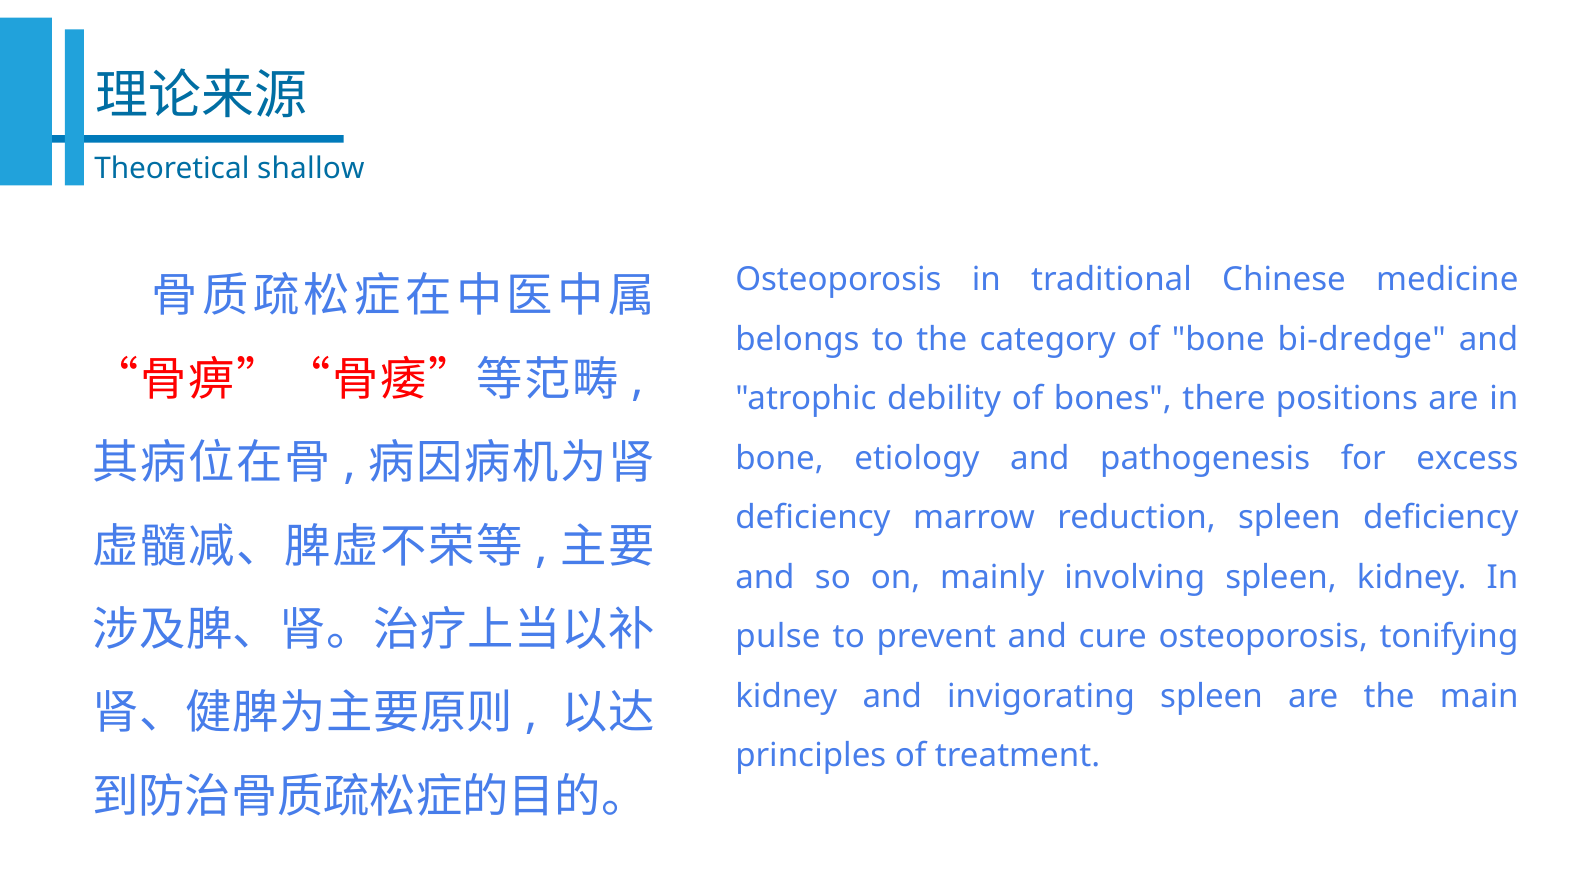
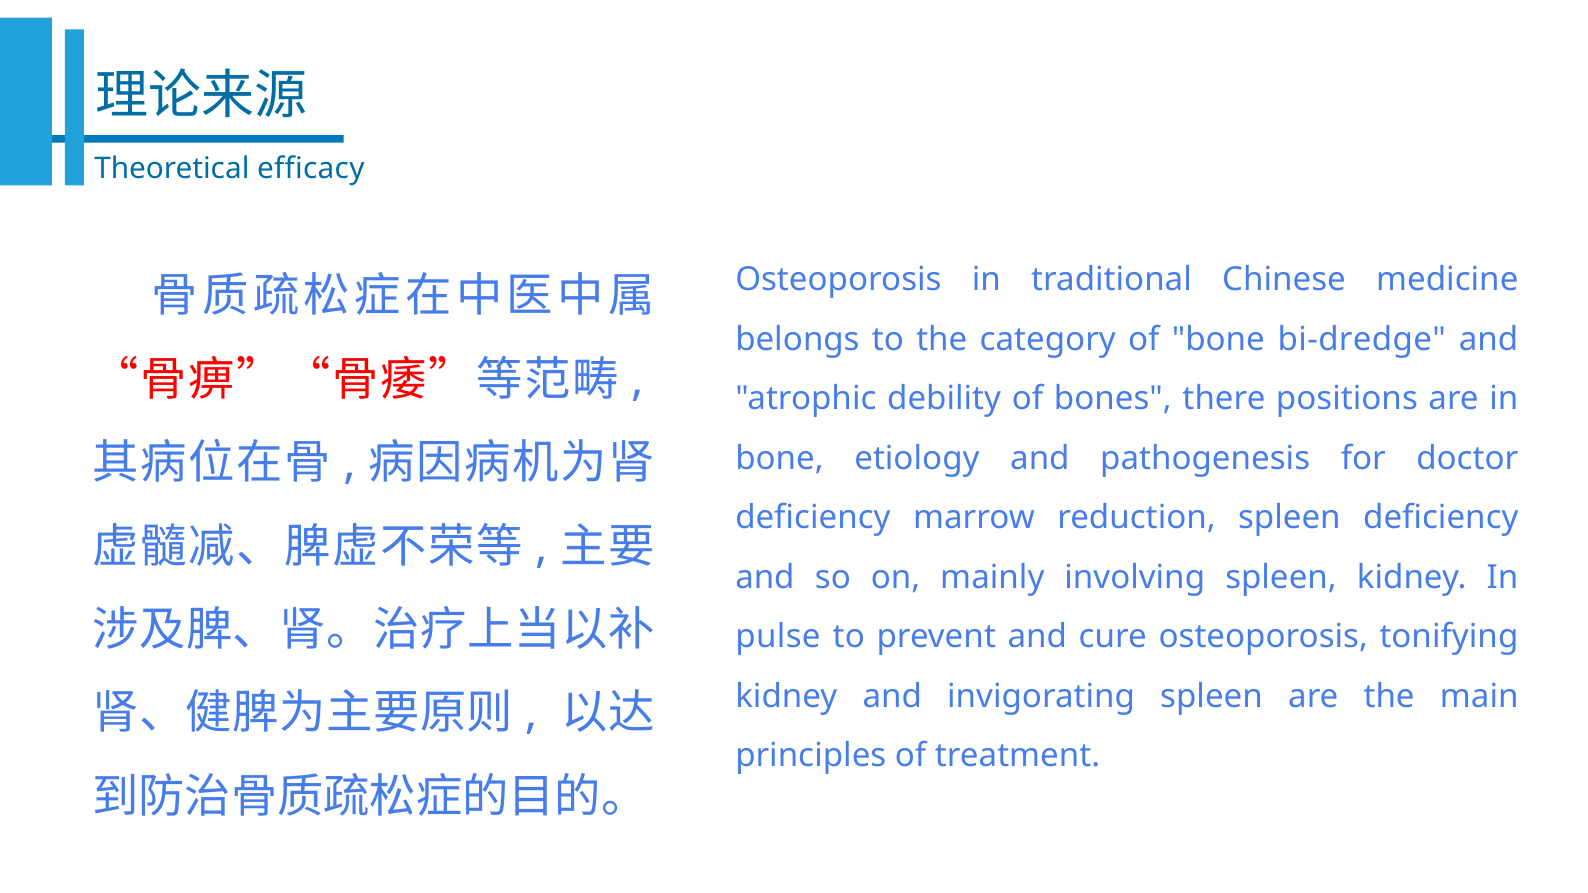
shallow: shallow -> efficacy (311, 168)
excess: excess -> doctor (1467, 458)
